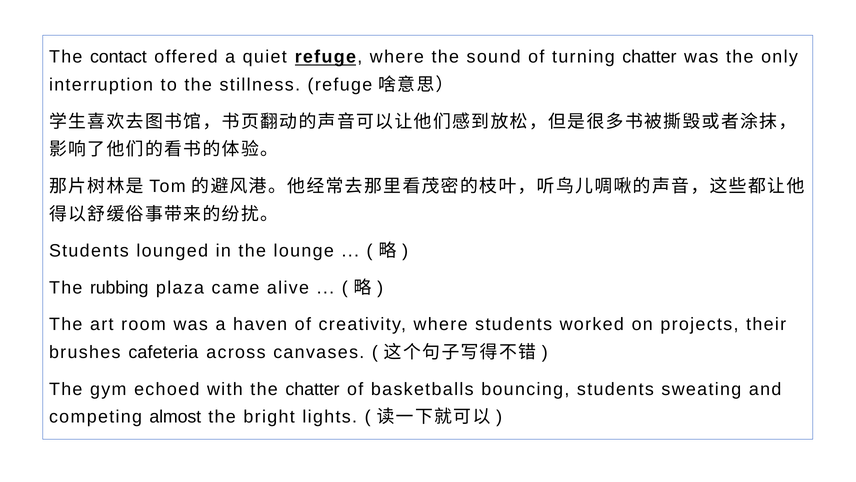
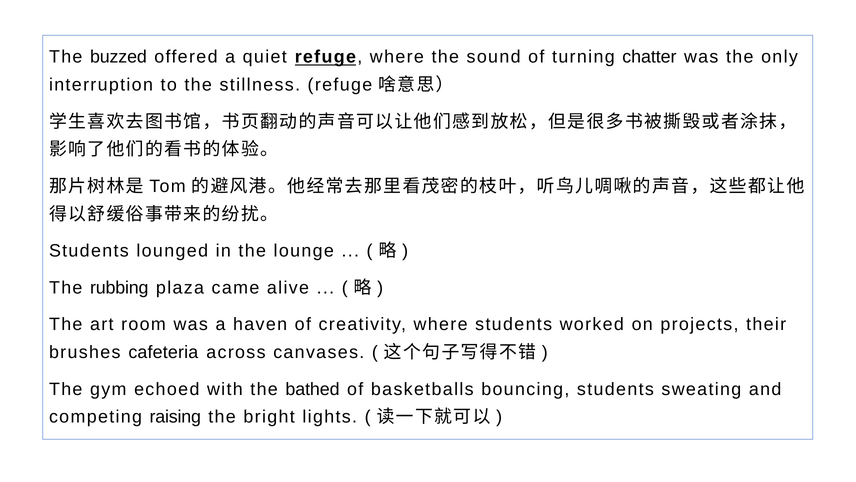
contact: contact -> buzzed (118, 57)
the chatter: chatter -> bathed (313, 389)
almost: almost -> raising (175, 417)
